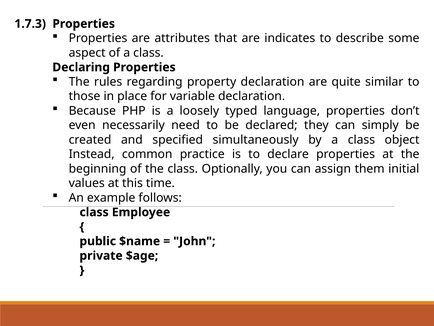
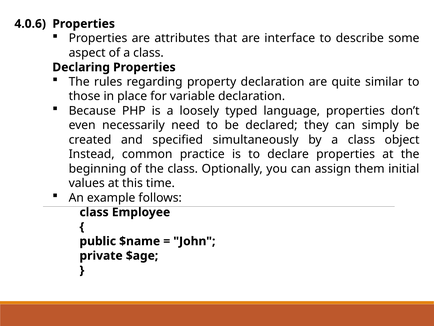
1.7.3: 1.7.3 -> 4.0.6 (30, 24)
indicates: indicates -> interface (290, 38)
